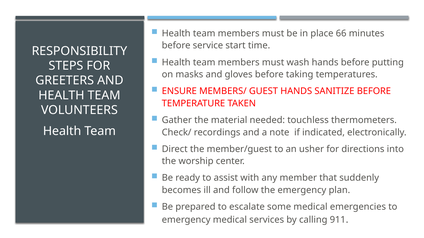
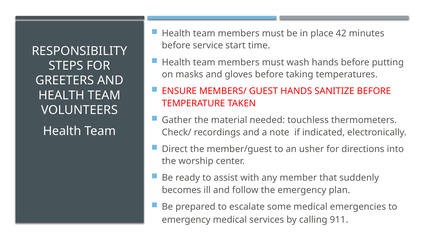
66: 66 -> 42 (341, 33)
